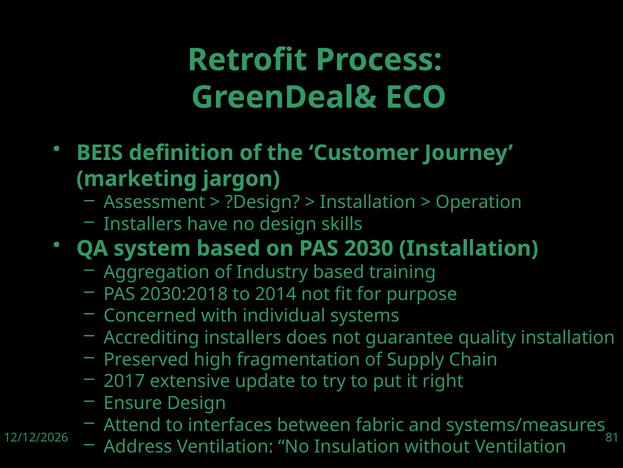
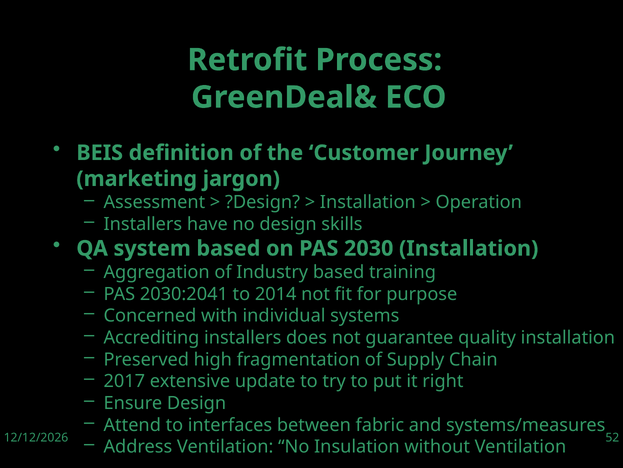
2030:2018: 2030:2018 -> 2030:2041 (184, 294)
81: 81 -> 52 (612, 437)
